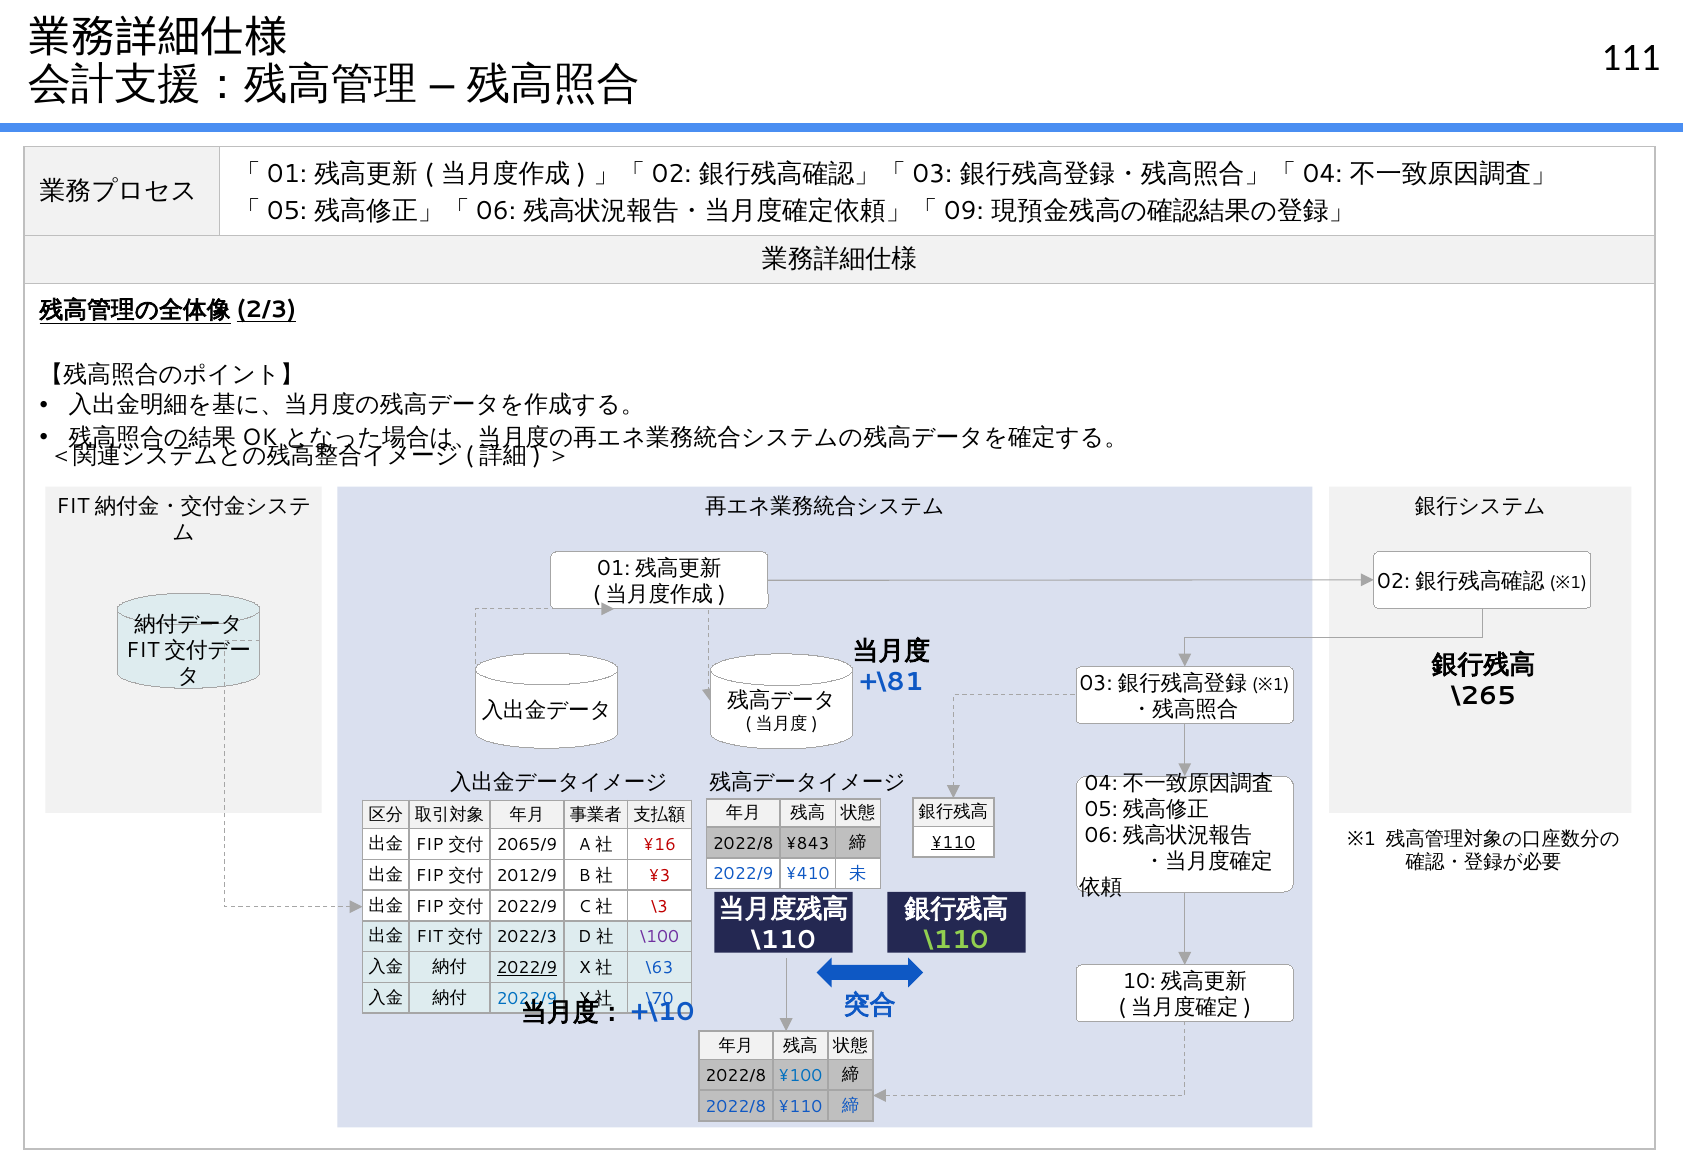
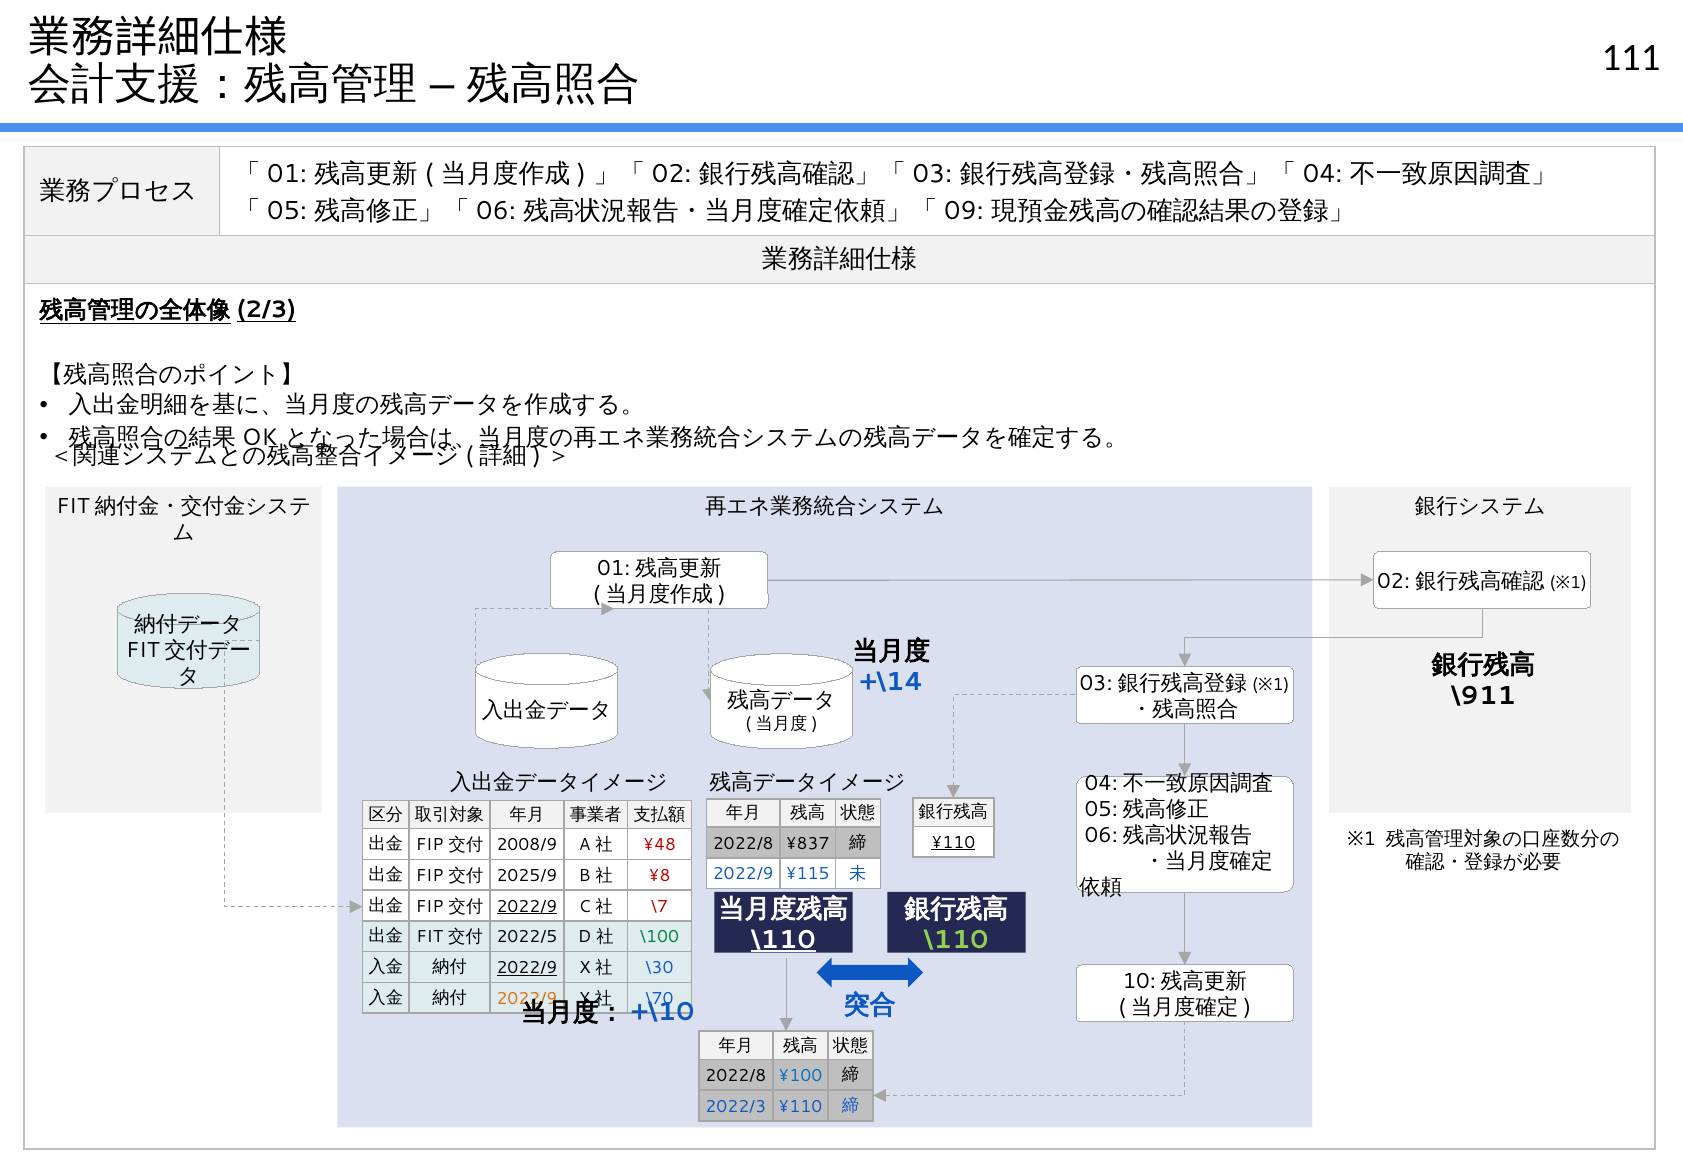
+\81: +\81 -> +\14 (892, 682)
\265: \265 -> \911 (1484, 696)
¥843: ¥843 -> ¥837 (808, 843)
2065/9: 2065/9 -> 2008/9 (527, 845)
¥16: ¥16 -> ¥48 (660, 845)
¥410: ¥410 -> ¥115 (808, 874)
2012/9: 2012/9 -> 2025/9 (527, 876)
¥3: ¥3 -> ¥8 (660, 876)
2022/9 underline: none -> present (527, 906)
\3: \3 -> \7 (660, 906)
\110 underline: none -> present (784, 940)
2022/3: 2022/3 -> 2022/5 (527, 937)
\100 colour: purple -> green (659, 937)
\63: \63 -> \30 (660, 968)
2022/9 colour: blue -> orange (527, 999)
2022/8: 2022/8 -> 2022/3 (736, 1106)
